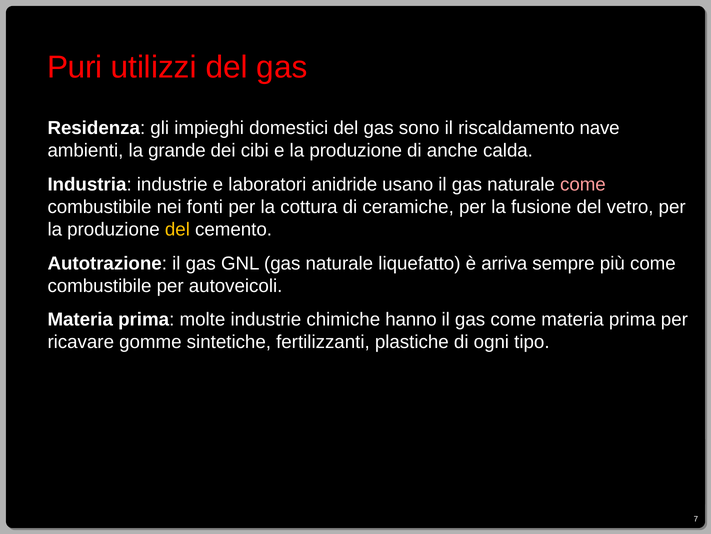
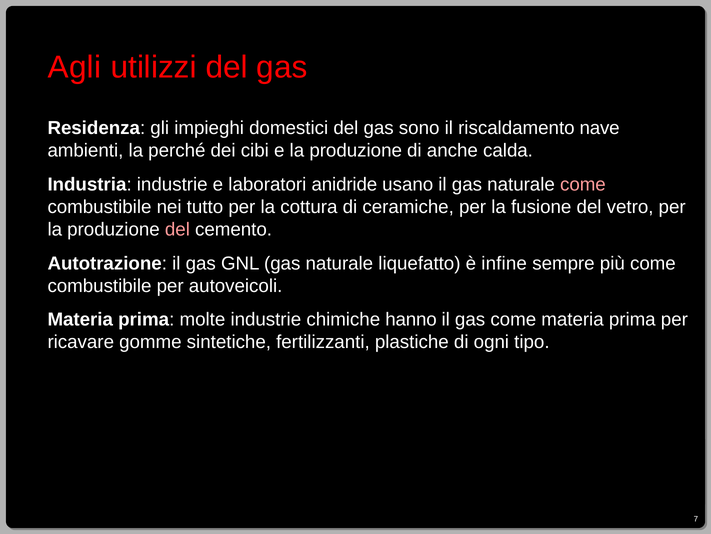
Puri: Puri -> Agli (75, 67)
grande: grande -> perché (177, 150)
fonti: fonti -> tutto (205, 207)
del colour: yellow -> pink (177, 229)
arriva: arriva -> infine (504, 263)
